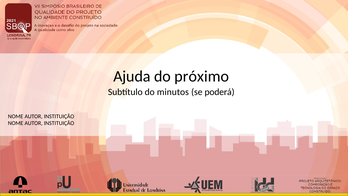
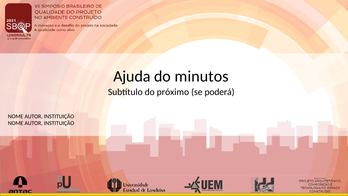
próximo: próximo -> minutos (202, 76)
minutos: minutos -> próximo (173, 92)
